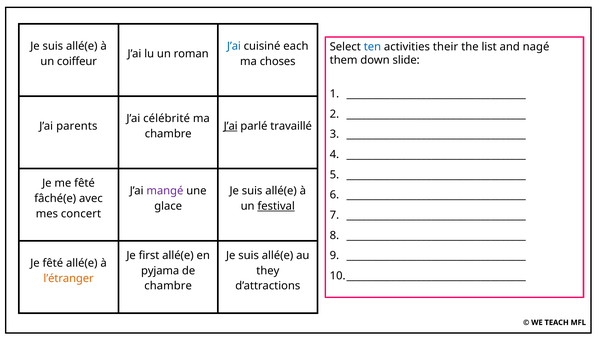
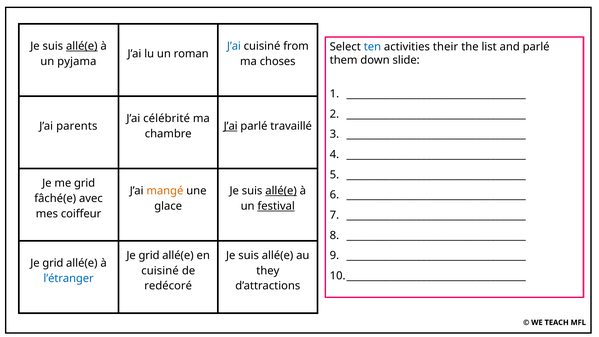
allé(e underline: none -> present (82, 46)
each: each -> from (296, 46)
and nagé: nagé -> parlé (536, 47)
coiffeur: coiffeur -> pyjama (77, 61)
me fêté: fêté -> grid (85, 183)
mangé colour: purple -> orange (165, 191)
allé(e underline: none -> present (281, 191)
concert: concert -> coiffeur (81, 214)
first: first -> grid (149, 255)
fêté: fêté -> grid (53, 263)
pyjama: pyjama -> cuisiné (160, 271)
l’étranger colour: orange -> blue (69, 278)
chambre: chambre -> redécoré (168, 286)
